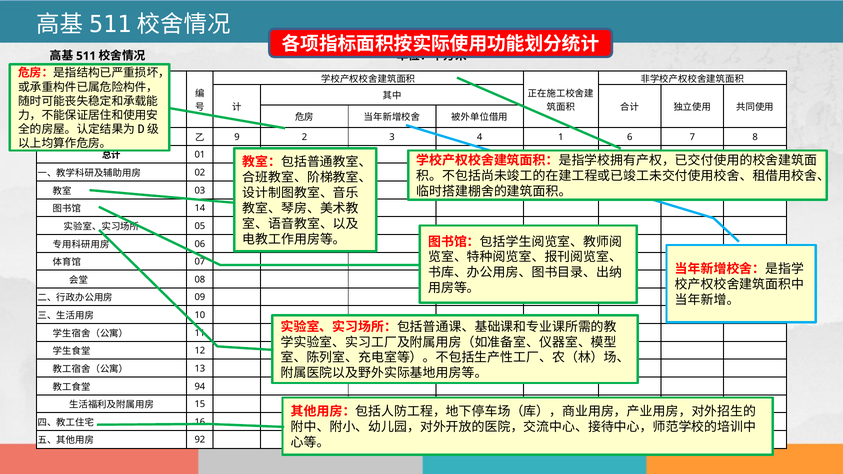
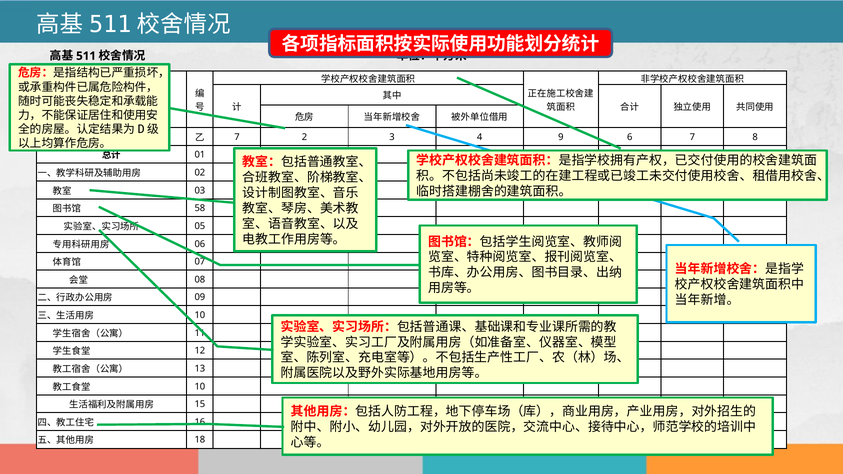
9: 9 -> 7 (237, 137)
1: 1 -> 9 (561, 137)
14: 14 -> 58 (200, 208)
94: 94 -> 10 (200, 387)
92: 92 -> 18 (200, 440)
